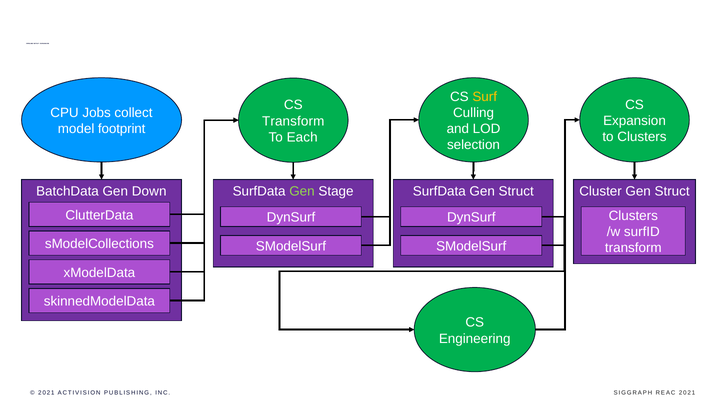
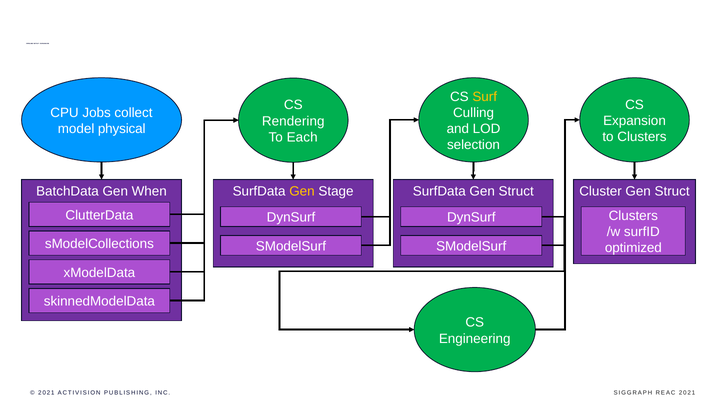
Transform: Transform -> Rendering (293, 121)
footprint: footprint -> physical (122, 129)
Down: Down -> When (149, 191)
Gen colour: light green -> yellow (302, 191)
transform: transform -> optimized (633, 248)
